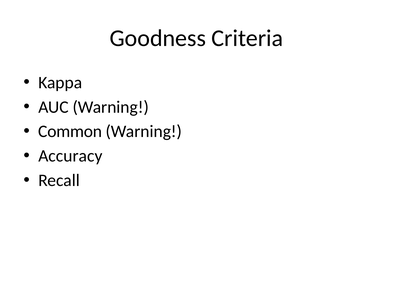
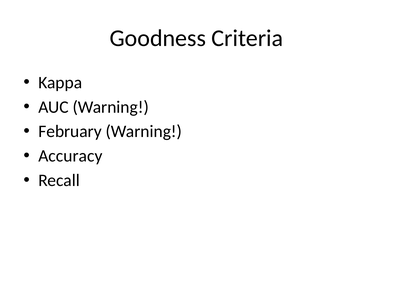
Common: Common -> February (70, 131)
